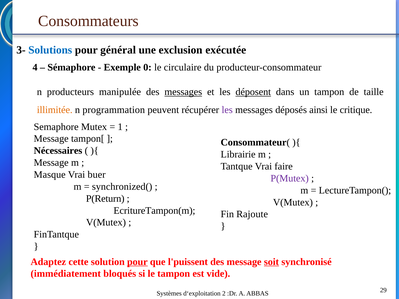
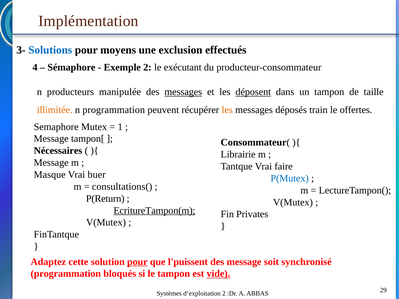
Consommateurs: Consommateurs -> Implémentation (88, 21)
général: général -> moyens (118, 50)
exécutée: exécutée -> effectués (226, 50)
Exemple 0: 0 -> 2 (147, 67)
circulaire: circulaire -> exécutant (183, 67)
les colour: purple -> orange (227, 110)
ainsi: ainsi -> train (318, 110)
critique: critique -> offertes (356, 110)
P(Mutex colour: purple -> blue (290, 178)
synchronized(: synchronized( -> consultations( (122, 187)
EcritureTampon(m underline: none -> present (154, 211)
Rajoute: Rajoute -> Privates (252, 214)
soit underline: present -> none (271, 262)
immédiatement: immédiatement -> programmation (66, 274)
vide underline: none -> present (218, 274)
